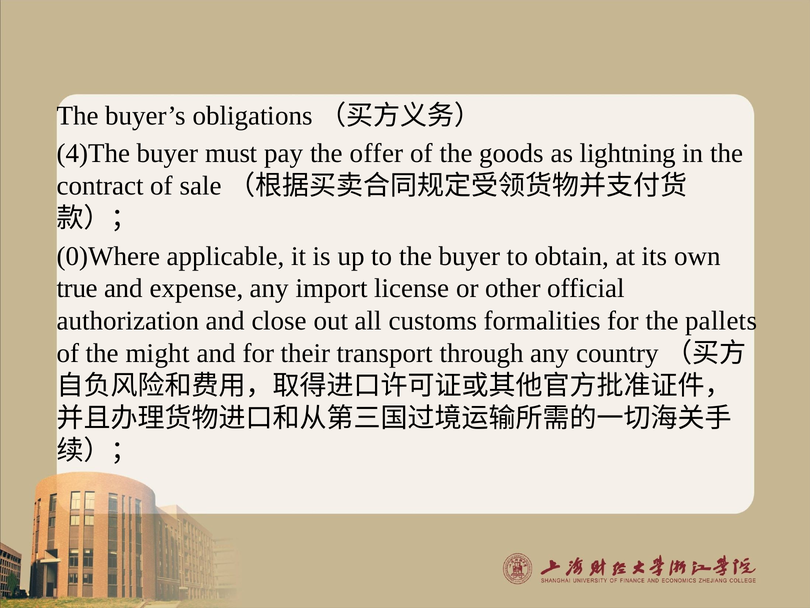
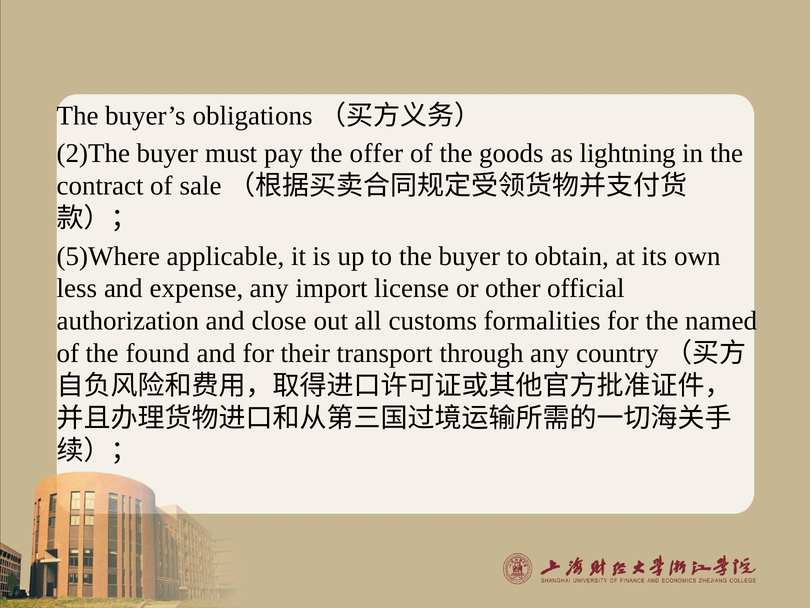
4)The: 4)The -> 2)The (93, 153)
0)Where: 0)Where -> 5)Where (108, 256)
true: true -> less (77, 288)
pallets: pallets -> named (721, 321)
might: might -> found (158, 353)
